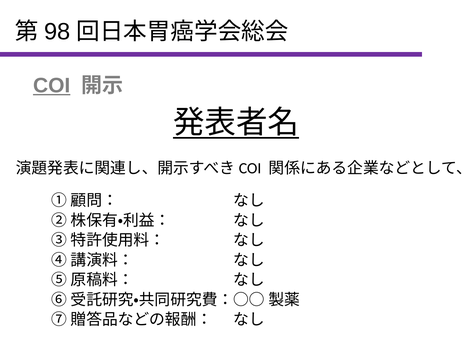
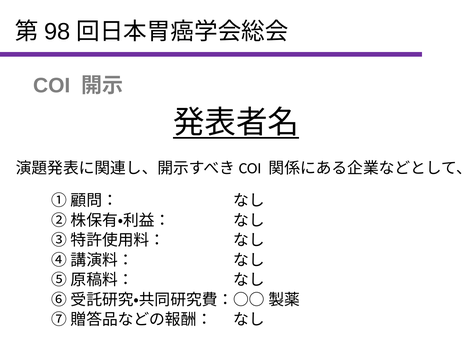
COI underline: present -> none (52, 86)
